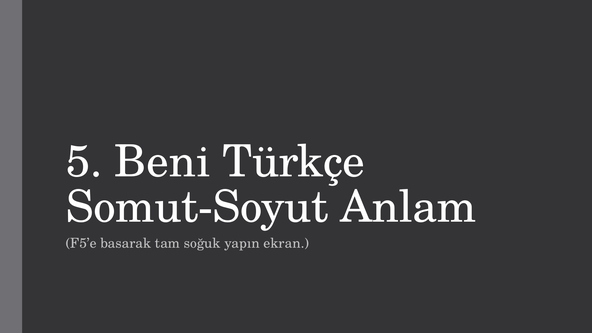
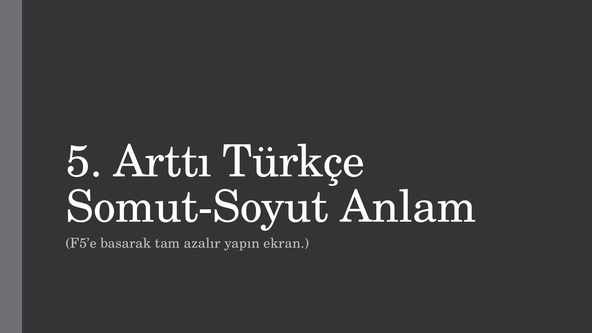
Beni: Beni -> Arttı (163, 162)
soğuk: soğuk -> azalır (202, 243)
